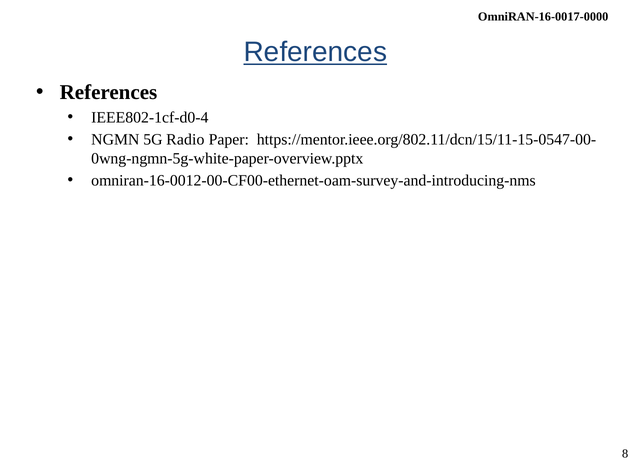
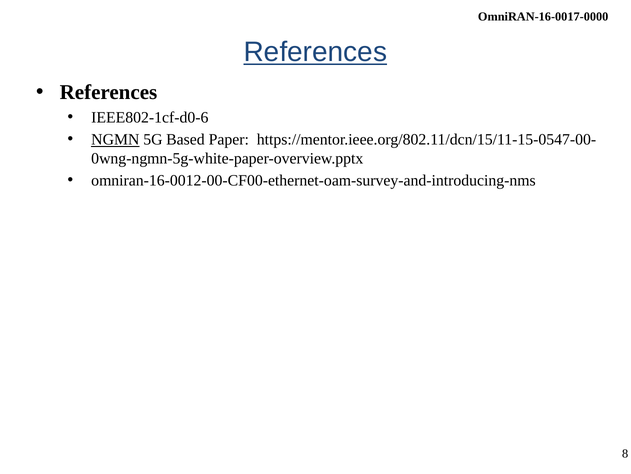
IEEE802-1cf-d0-4: IEEE802-1cf-d0-4 -> IEEE802-1cf-d0-6 (150, 117)
NGMN underline: none -> present (115, 139)
Radio: Radio -> Based (185, 139)
